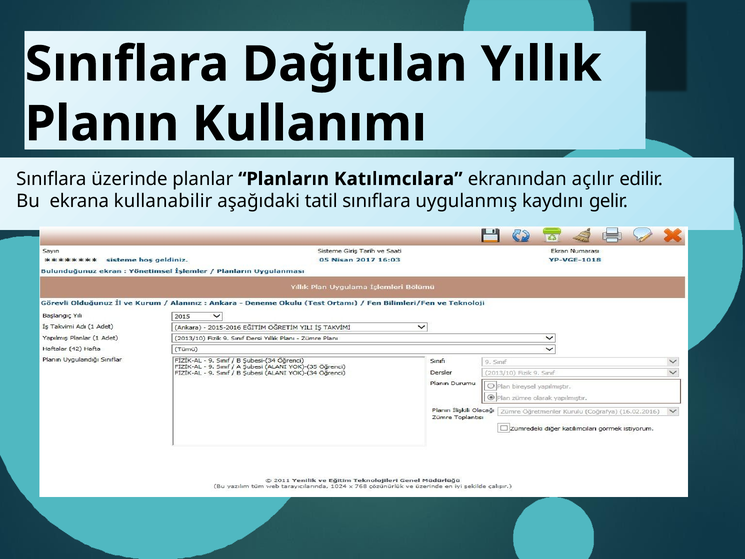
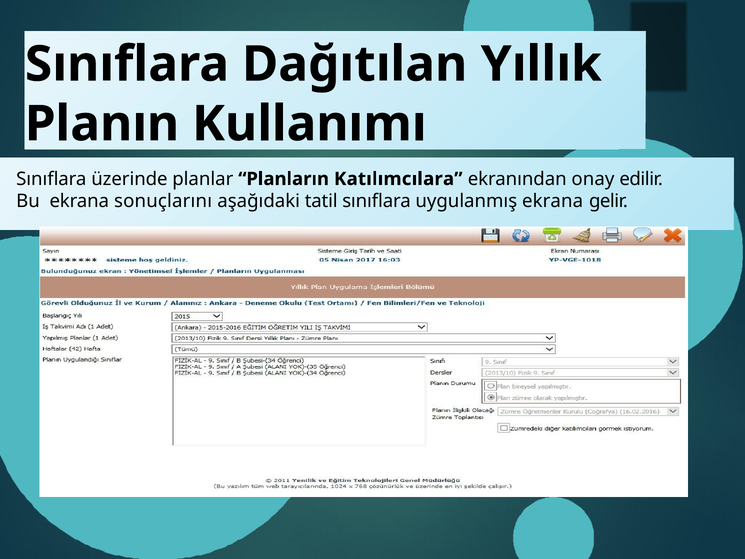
açılır: açılır -> onay (593, 179)
kullanabilir: kullanabilir -> sonuçlarını (163, 201)
uygulanmış kaydını: kaydını -> ekrana (553, 201)
